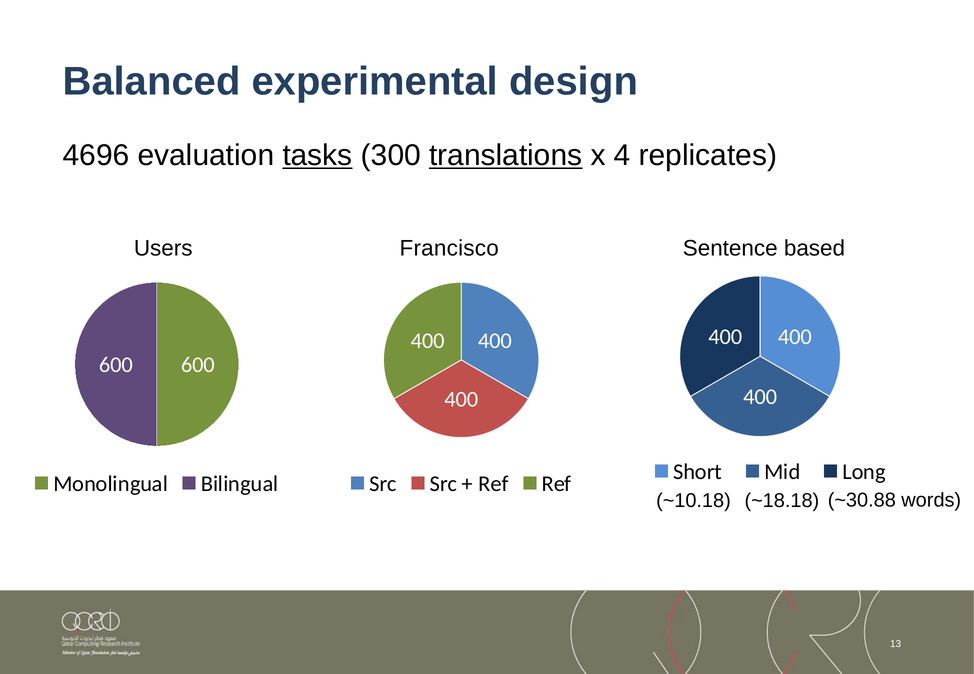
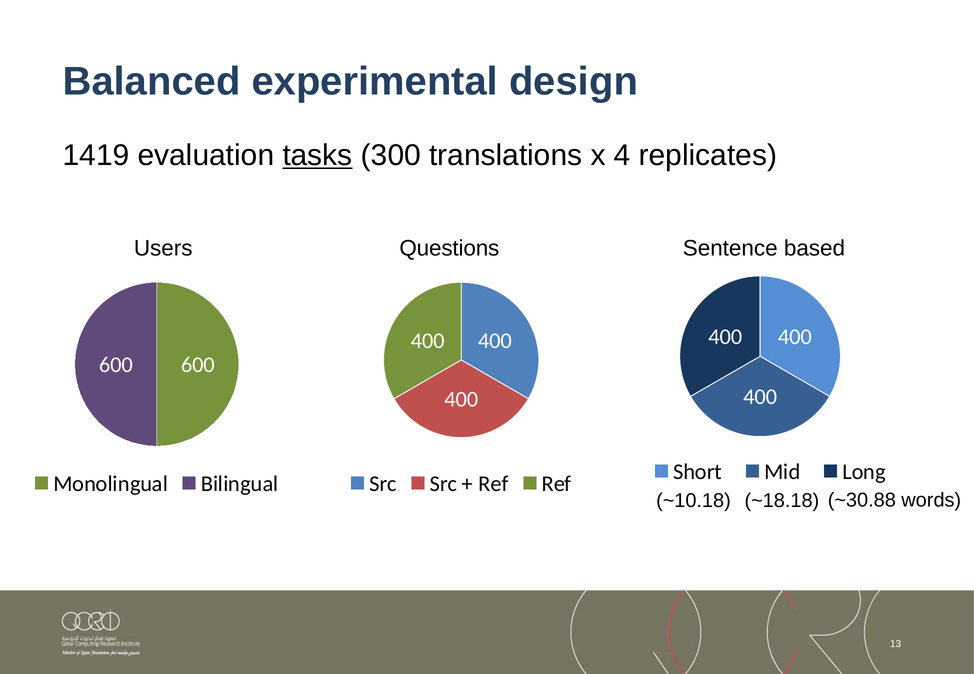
4696: 4696 -> 1419 (96, 155)
translations underline: present -> none (506, 155)
Francisco: Francisco -> Questions (449, 248)
